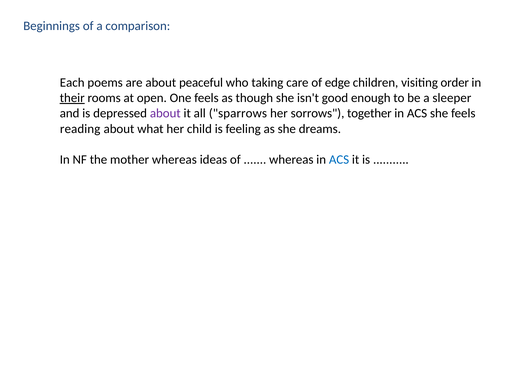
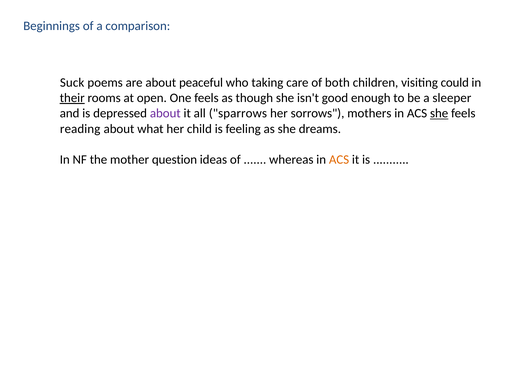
Each: Each -> Suck (72, 83)
edge: edge -> both (337, 83)
order: order -> could (455, 83)
together: together -> mothers (369, 113)
she underline: none -> present (439, 113)
mother whereas: whereas -> question (175, 160)
ACS colour: blue -> orange (339, 160)
